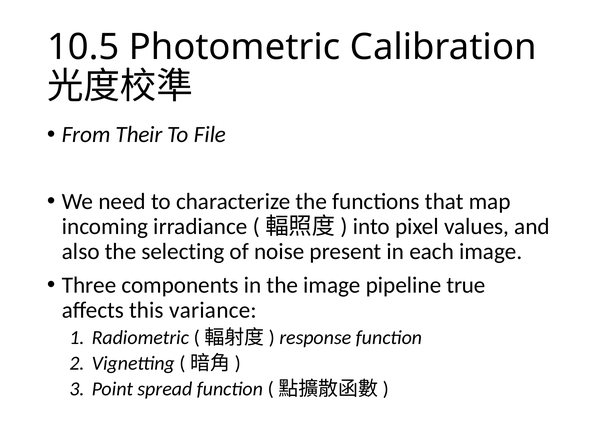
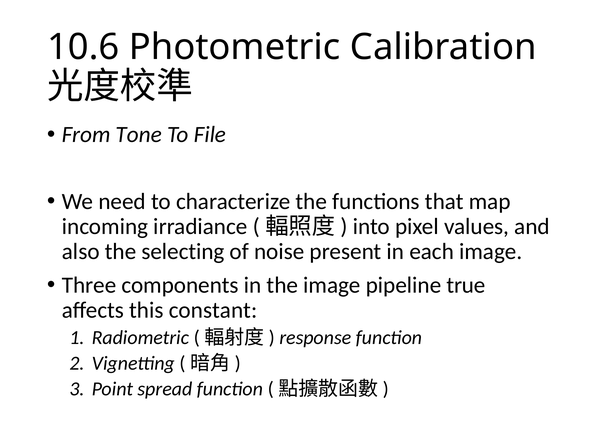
10.5: 10.5 -> 10.6 (83, 47)
Their: Their -> Tone (139, 135)
variance: variance -> constant (213, 310)
